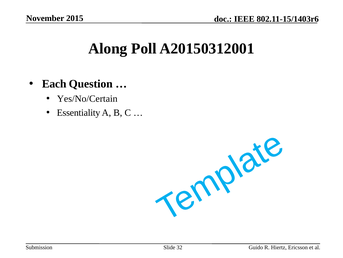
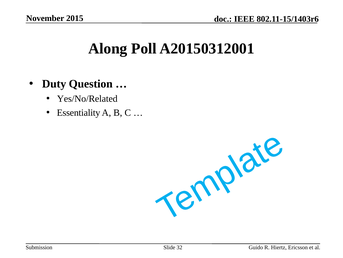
Each: Each -> Duty (54, 84)
Yes/No/Certain: Yes/No/Certain -> Yes/No/Related (87, 99)
